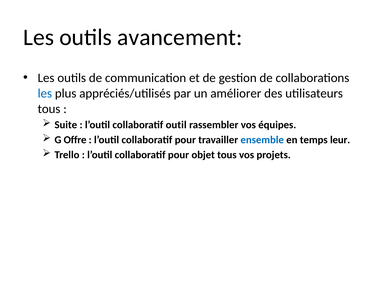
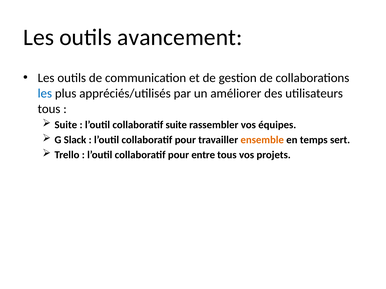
collaboratif outil: outil -> suite (176, 125)
Offre: Offre -> Slack (75, 140)
ensemble colour: blue -> orange (262, 140)
leur: leur -> sert (340, 140)
objet: objet -> entre (203, 155)
